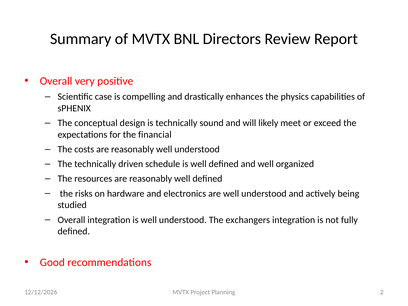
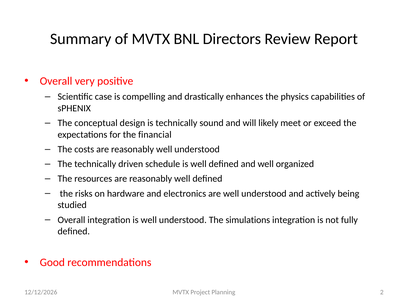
exchangers: exchangers -> simulations (248, 220)
